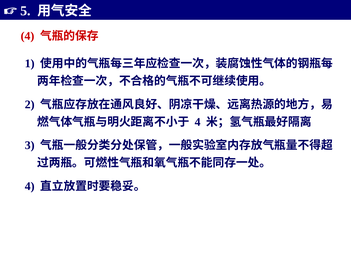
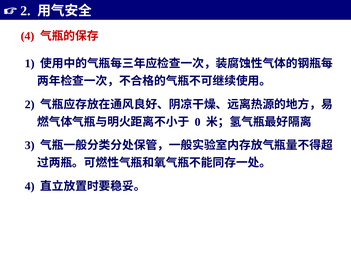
5: 5 -> 2 (25, 11)
4: 4 -> 0 (198, 122)
